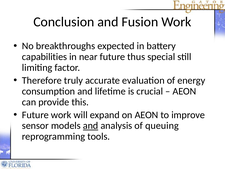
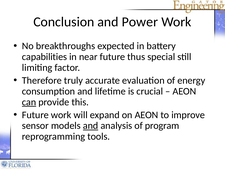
Fusion: Fusion -> Power (140, 22)
can underline: none -> present (29, 102)
queuing: queuing -> program (162, 125)
